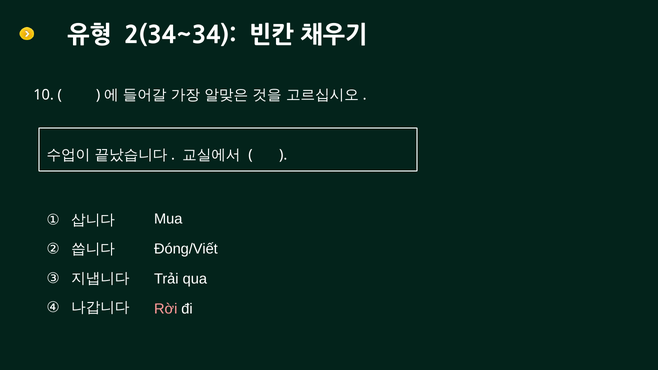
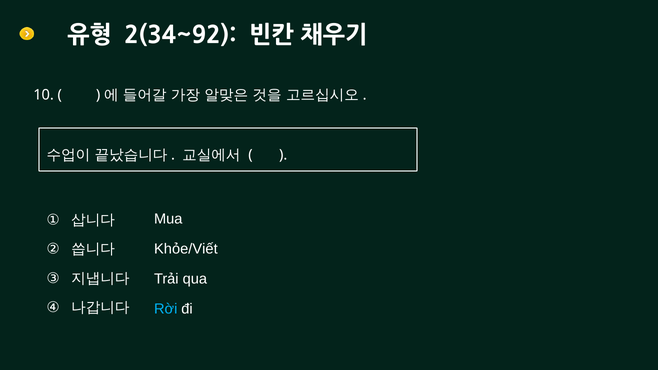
2(34~34: 2(34~34 -> 2(34~92 (181, 35)
Đóng/Viết: Đóng/Viết -> Khỏe/Viết (186, 249)
Rời colour: pink -> light blue (166, 309)
